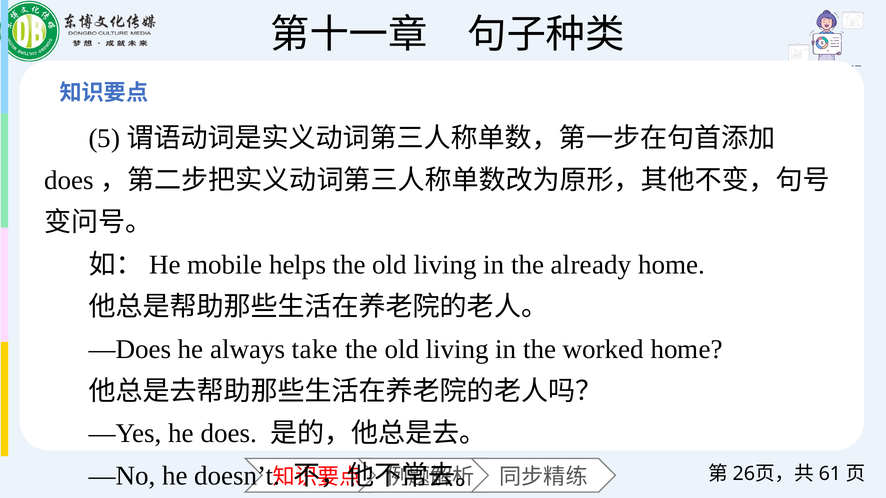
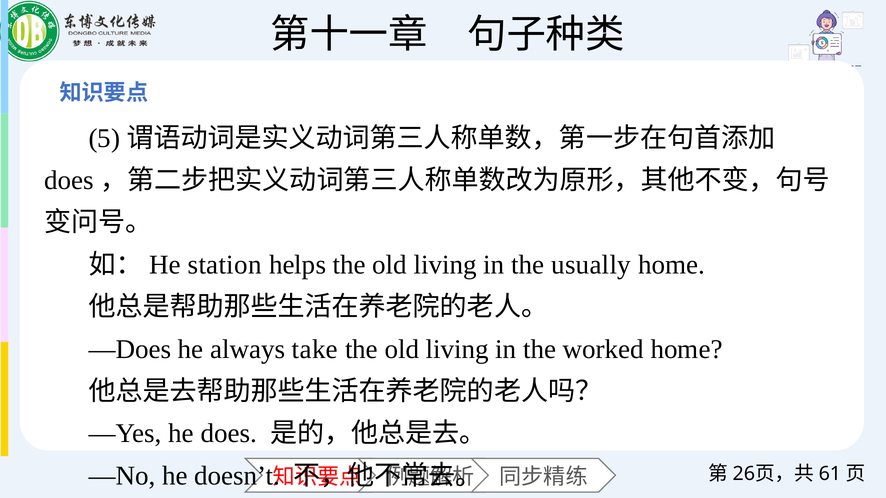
mobile: mobile -> station (225, 265)
already: already -> usually (591, 265)
